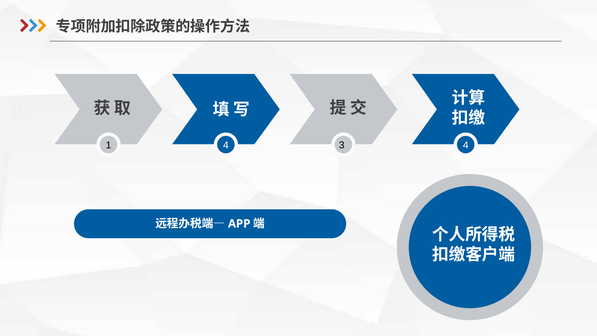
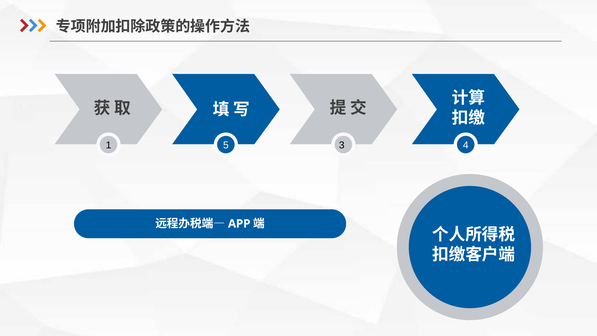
1 4: 4 -> 5 (226, 145)
